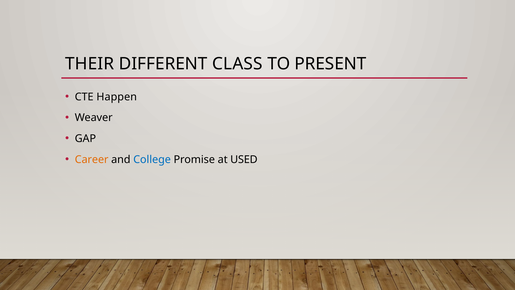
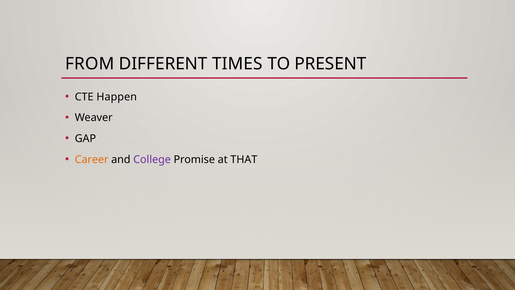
THEIR: THEIR -> FROM (90, 64)
CLASS: CLASS -> TIMES (237, 64)
College colour: blue -> purple (152, 159)
USED: USED -> THAT (244, 159)
